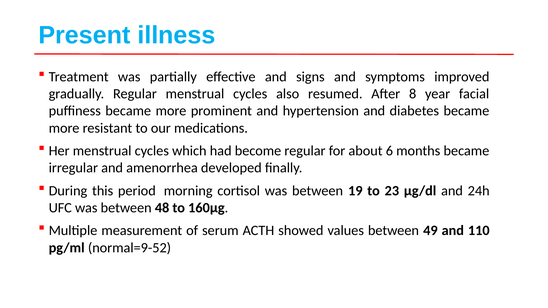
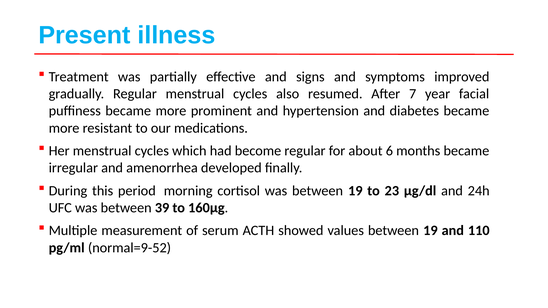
8: 8 -> 7 (413, 94)
48: 48 -> 39 (162, 208)
values between 49: 49 -> 19 (430, 231)
